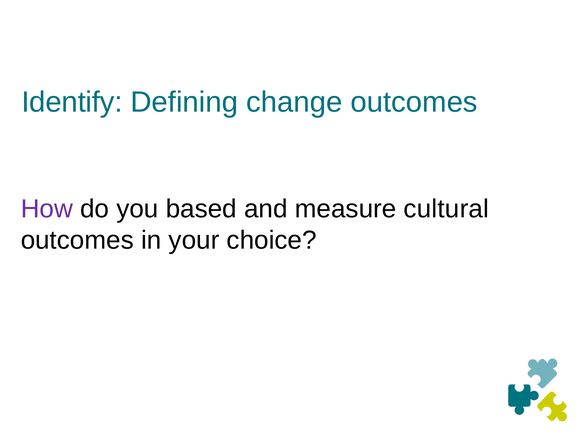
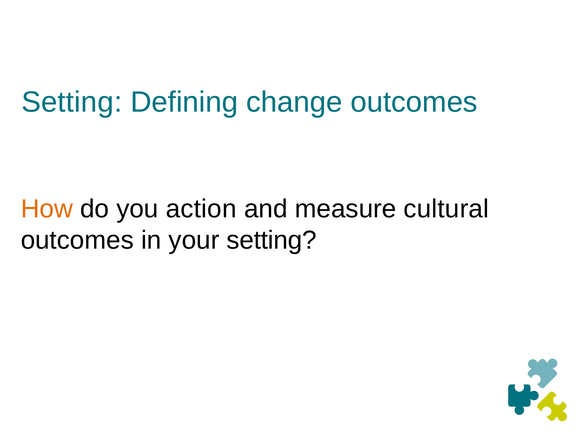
Identify: Identify -> Setting (72, 102)
How colour: purple -> orange (47, 209)
based: based -> action (201, 209)
your choice: choice -> setting (272, 240)
